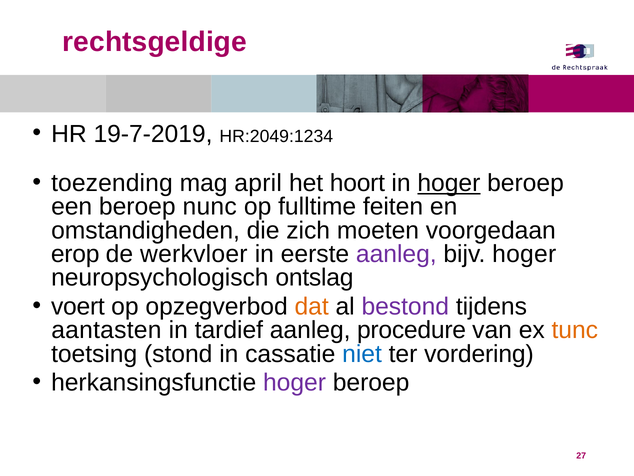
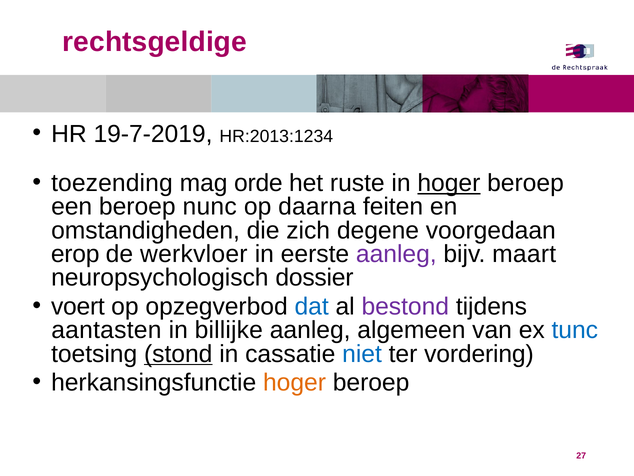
HR:2049:1234: HR:2049:1234 -> HR:2013:1234 (276, 136)
april: april -> orde (258, 183)
hoort: hoort -> ruste (357, 183)
fulltime: fulltime -> daarna (317, 206)
moeten: moeten -> degene (378, 230)
bijv hoger: hoger -> maart (524, 254)
ontslag: ontslag -> dossier (314, 278)
dat colour: orange -> blue (312, 306)
tardief: tardief -> billijke (229, 330)
procedure: procedure -> algemeen (411, 330)
tunc colour: orange -> blue (575, 330)
stond underline: none -> present (178, 354)
hoger colour: purple -> orange (294, 382)
